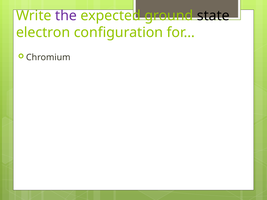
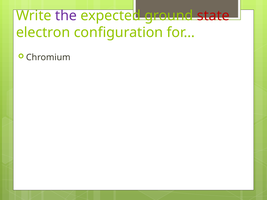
state colour: black -> red (213, 16)
